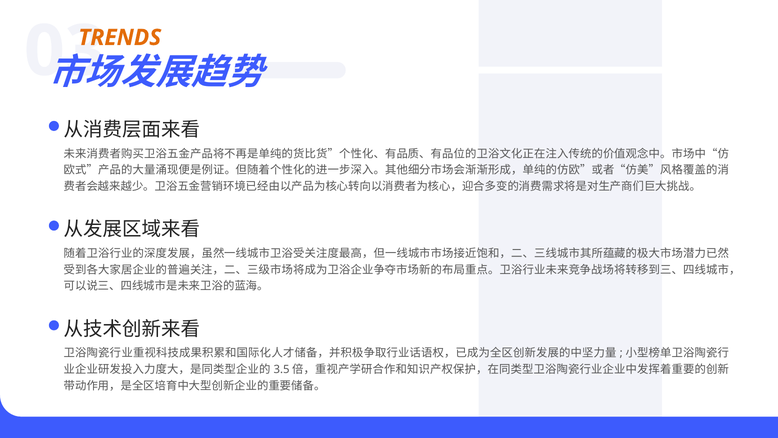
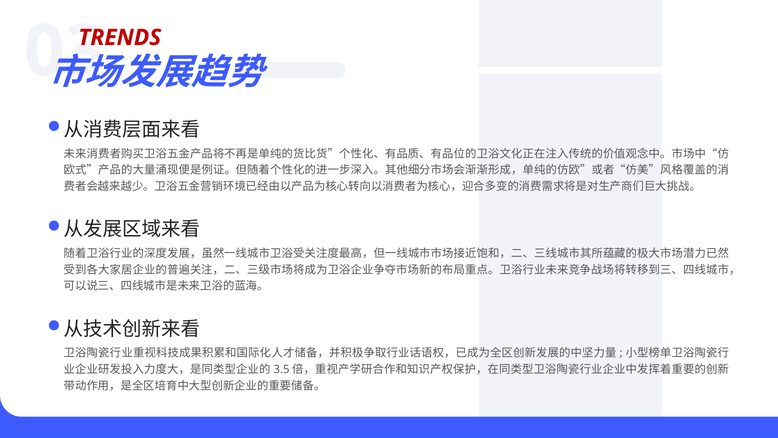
TRENDS colour: orange -> red (120, 38)
